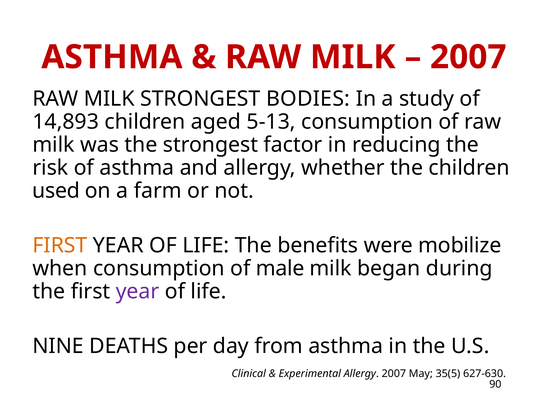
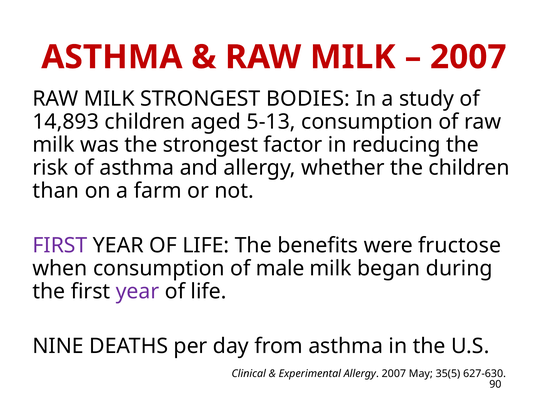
used: used -> than (56, 191)
FIRST colour: orange -> purple (60, 245)
mobilize: mobilize -> fructose (460, 245)
